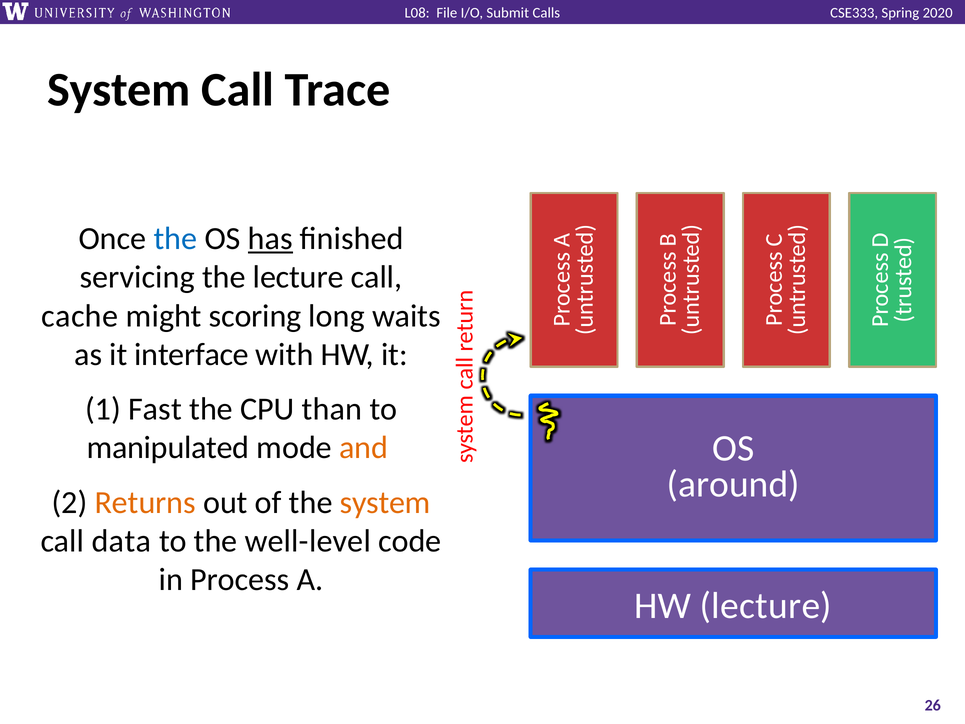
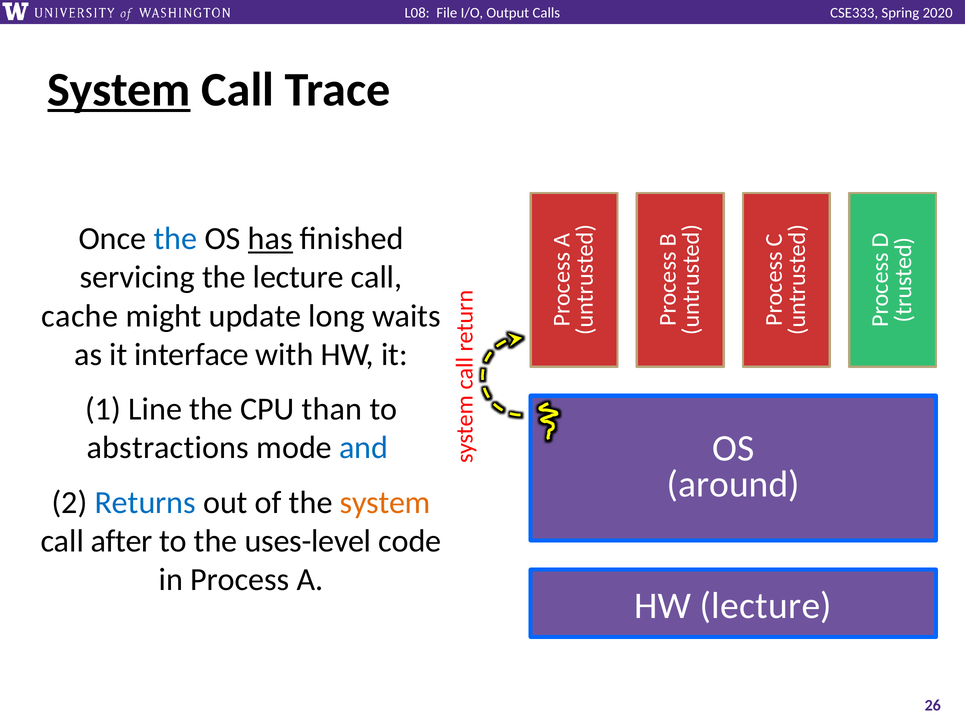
Submit: Submit -> Output (508, 13)
System underline: none -> present (119, 90)
scoring: scoring -> update (255, 316)
Fast: Fast -> Line (155, 409)
manipulated: manipulated -> abstractions (168, 448)
and colour: orange -> blue (364, 448)
Returns colour: orange -> blue (145, 502)
data: data -> after (122, 541)
well-level: well-level -> uses-level (308, 541)
